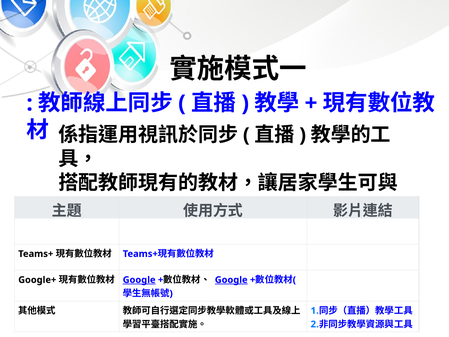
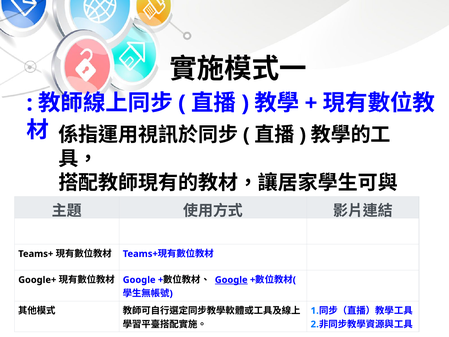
Google underline: present -> none (139, 280)
